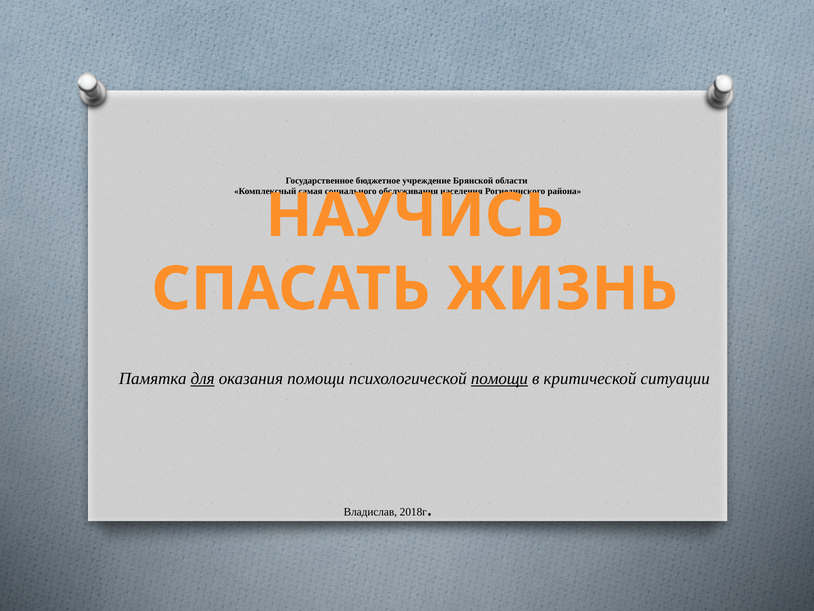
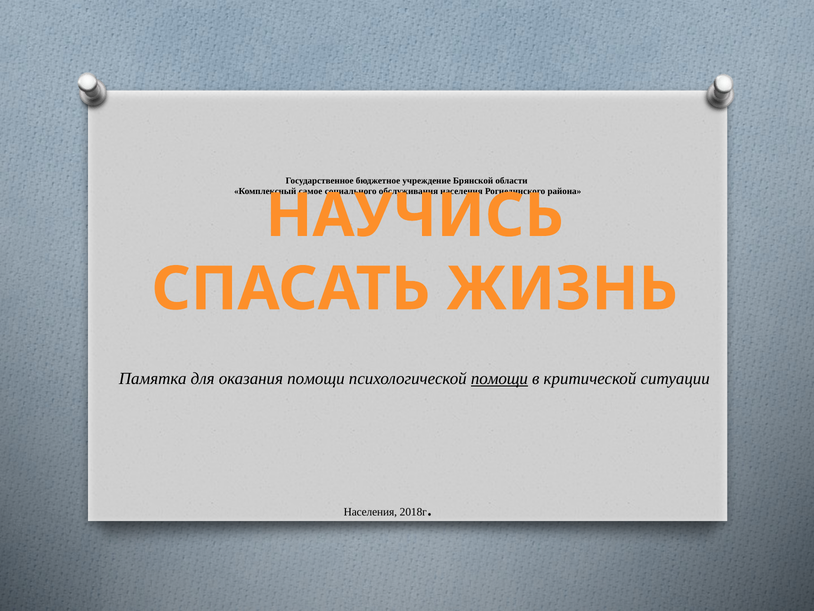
самая: самая -> самое (311, 191)
для underline: present -> none (203, 378)
Владислав: Владислав -> Населения (370, 512)
